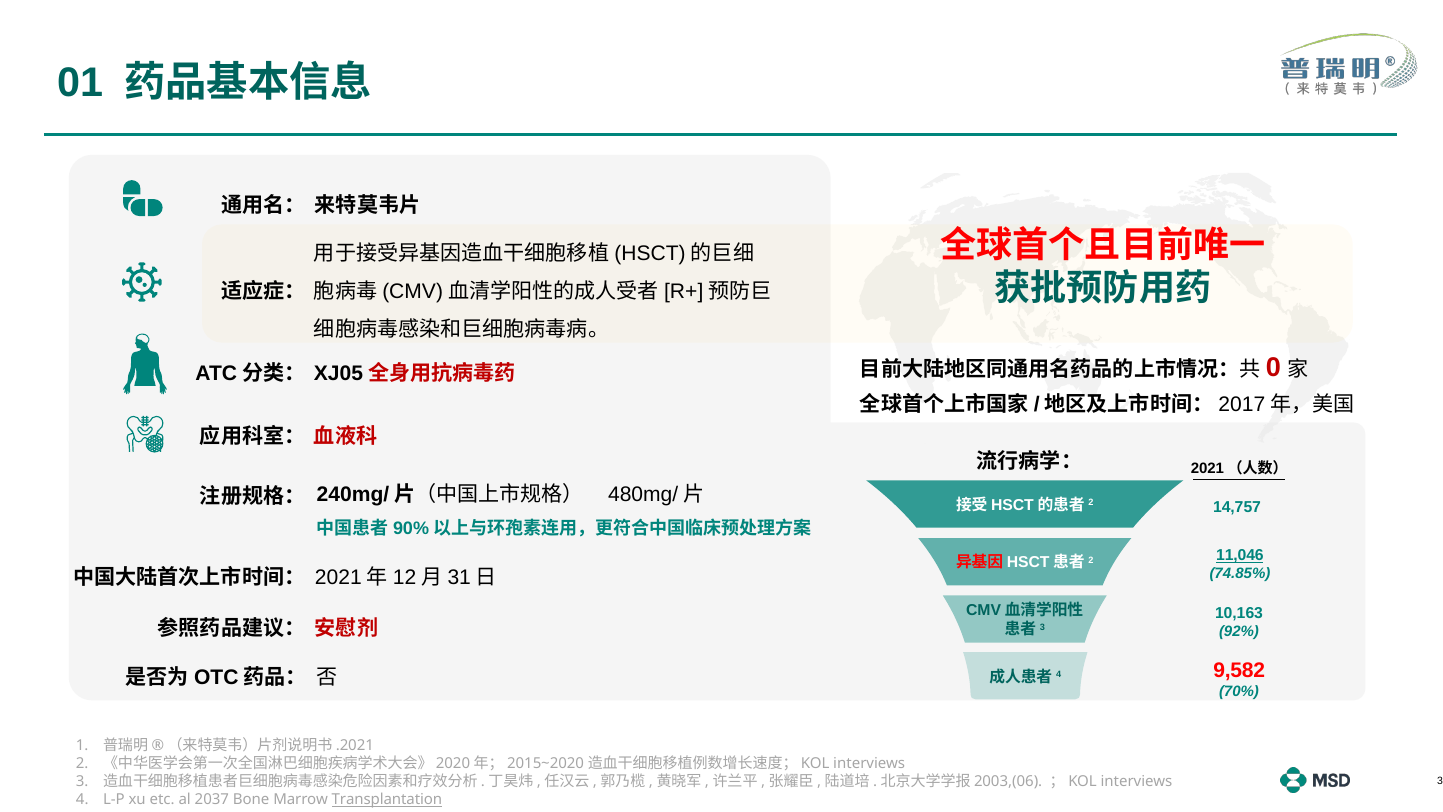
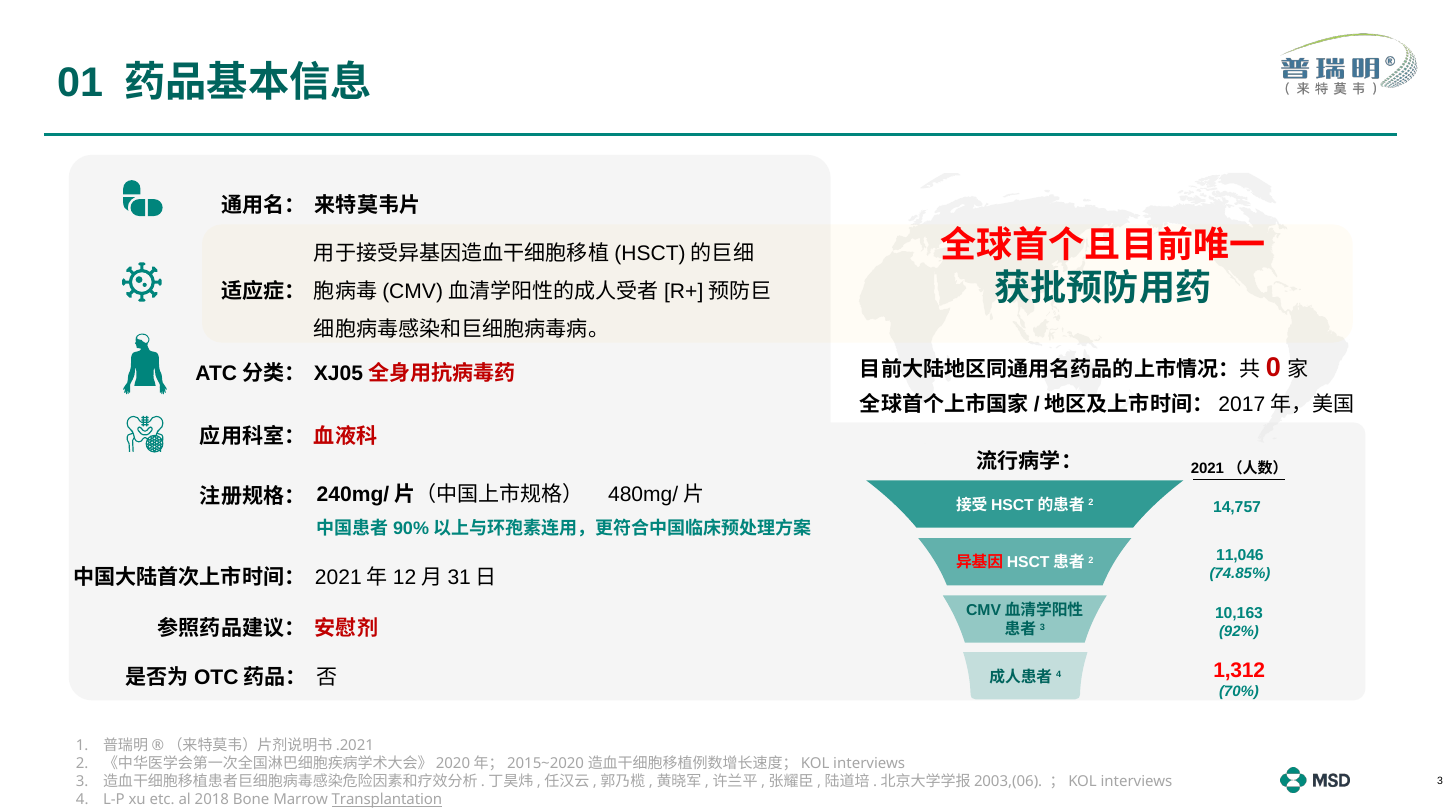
11,046 underline: present -> none (1240, 555)
9,582: 9,582 -> 1,312 (1239, 670)
2037: 2037 -> 2018 (212, 800)
